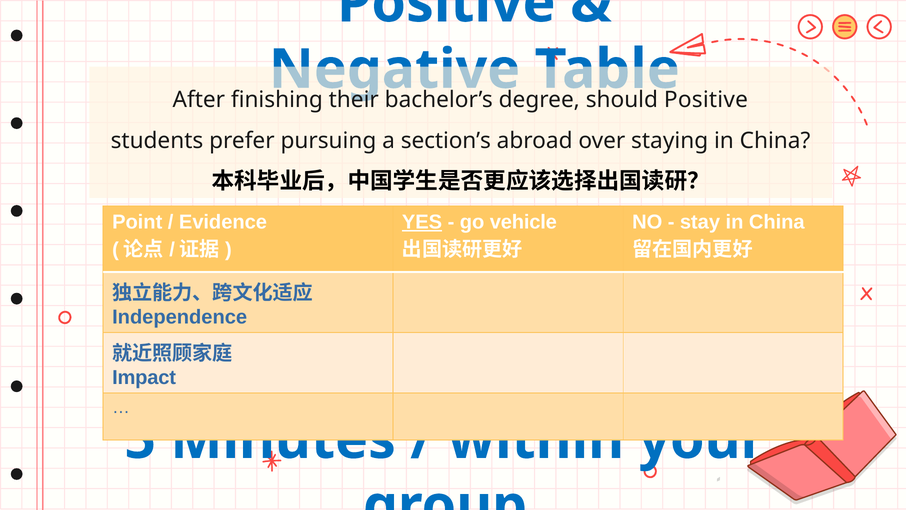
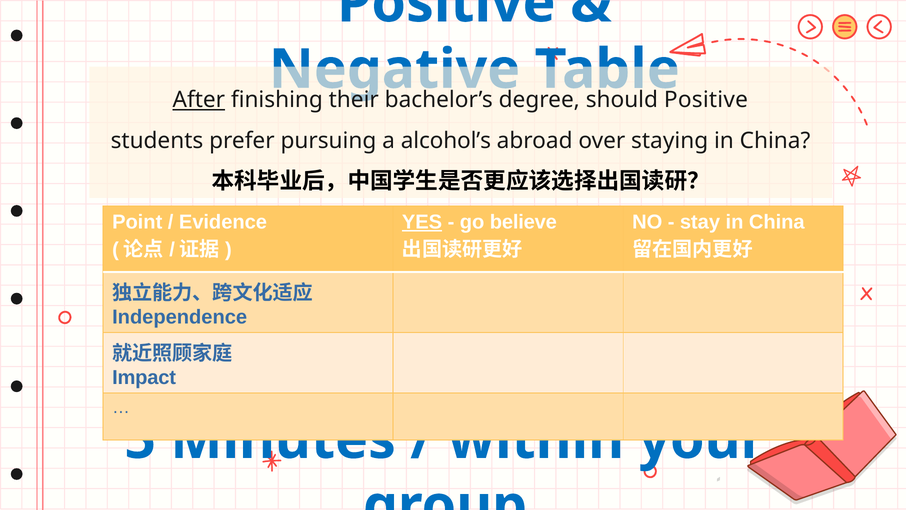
After underline: none -> present (199, 100)
section’s: section’s -> alcohol’s (446, 141)
vehicle: vehicle -> believe (523, 222)
